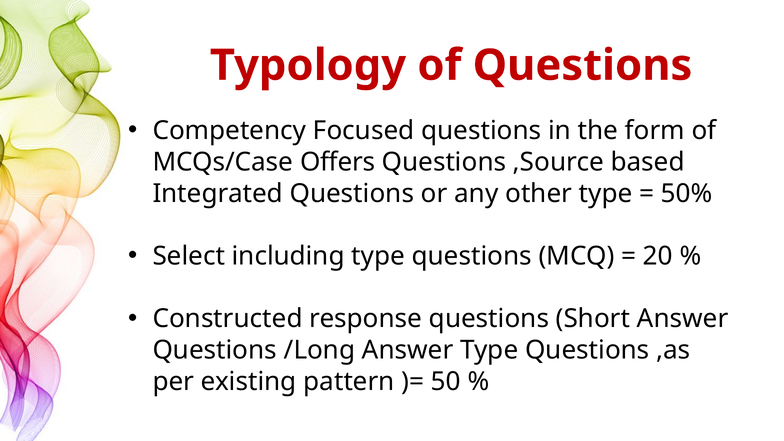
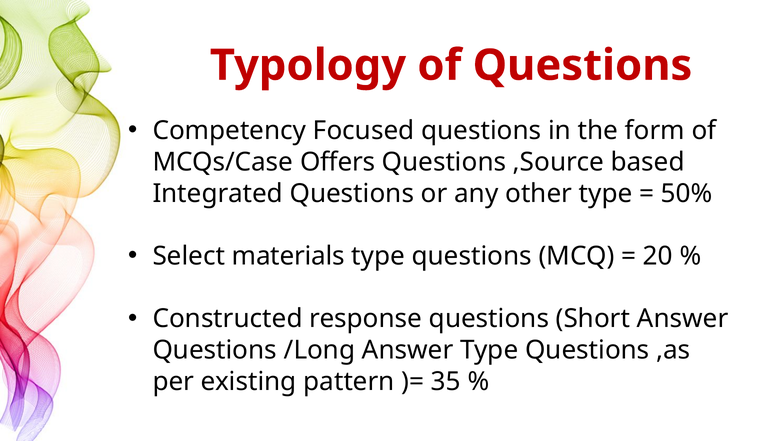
including: including -> materials (288, 256)
50: 50 -> 35 (446, 382)
